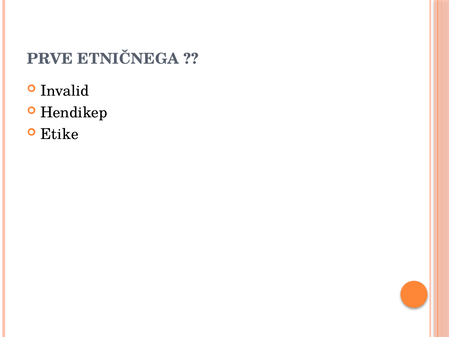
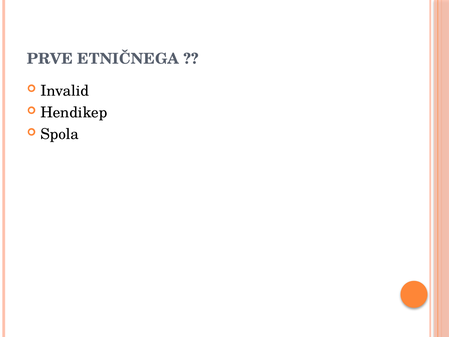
Etike: Etike -> Spola (60, 134)
